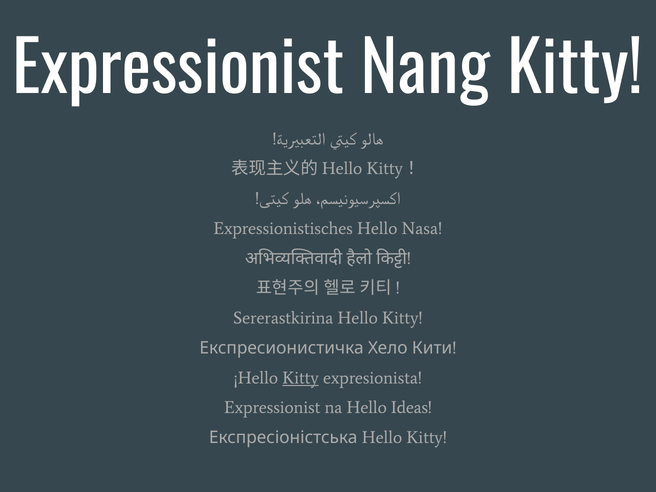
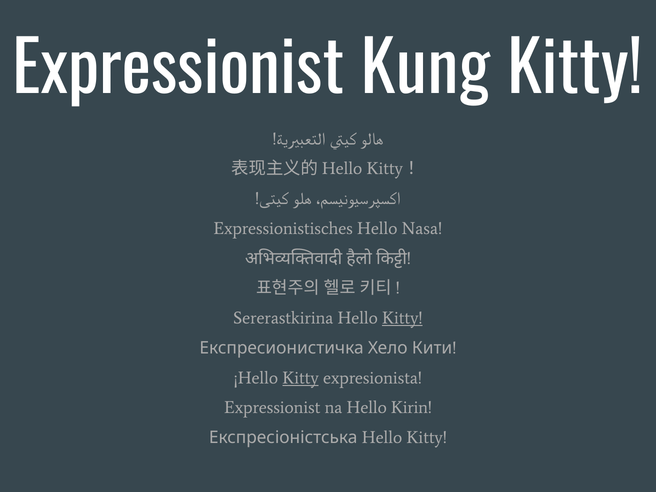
Nang: Nang -> Kung (425, 70)
Kitty underline: none -> present (402, 318)
Ideas: Ideas -> Kirin (411, 408)
